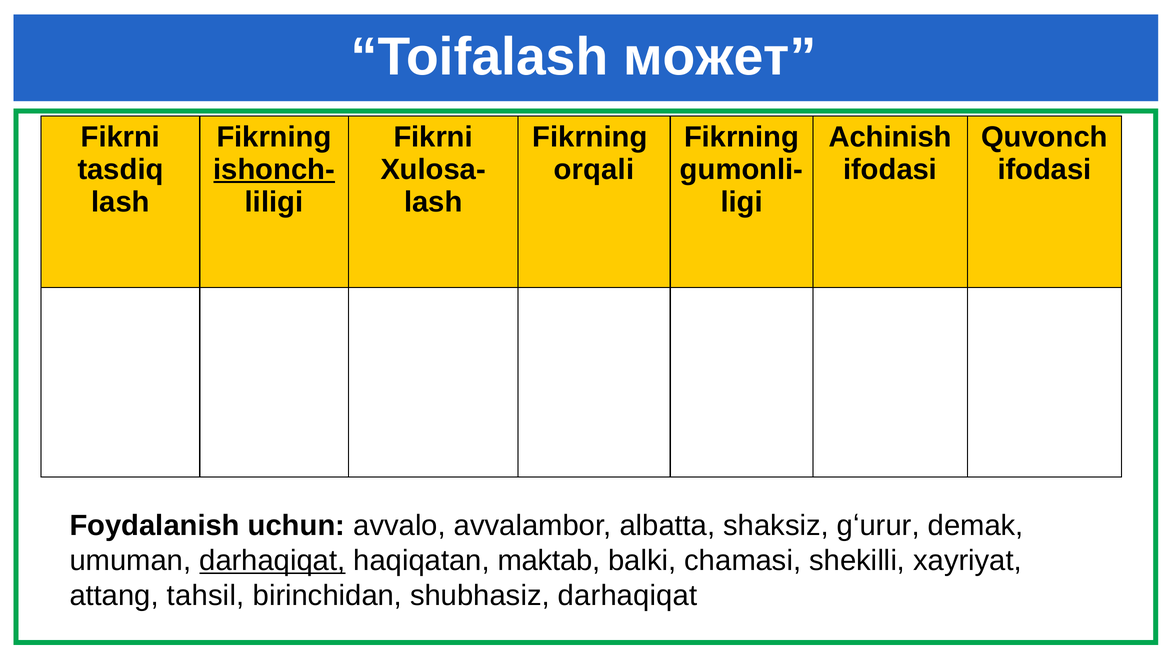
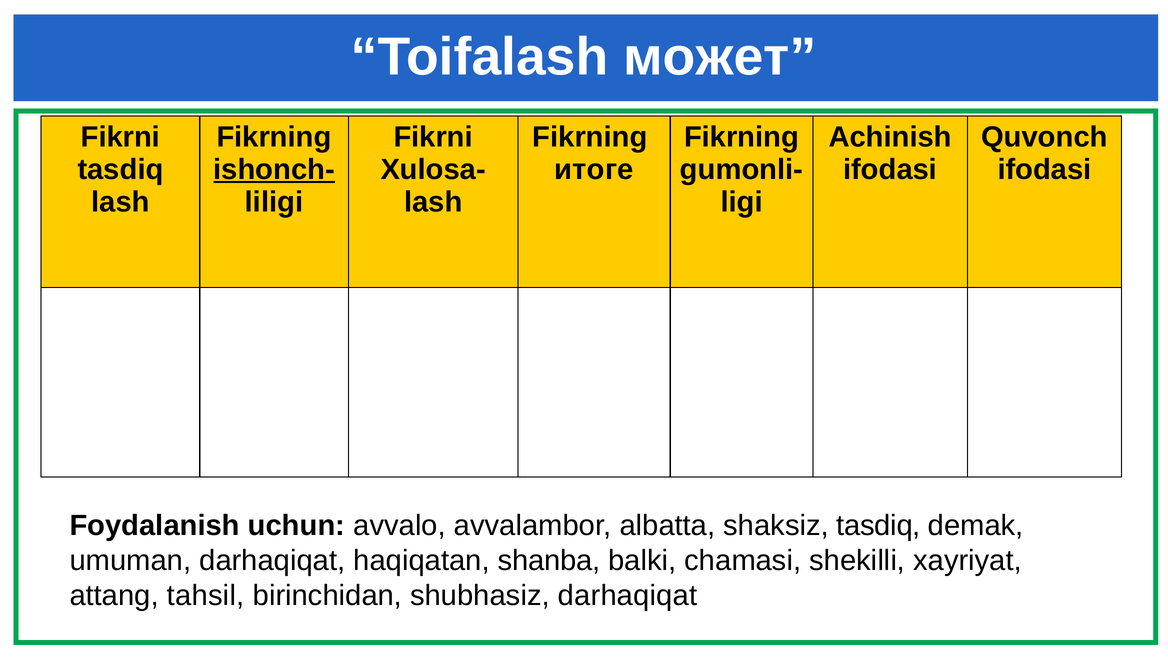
orqali: orqali -> итоге (594, 170)
shaksiz gʻurur: gʻurur -> tasdiq (878, 526)
darhaqiqat underline: present -> none (272, 561)
maktab: maktab -> shanba (549, 561)
